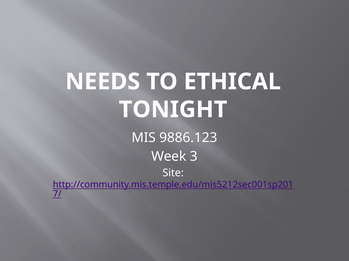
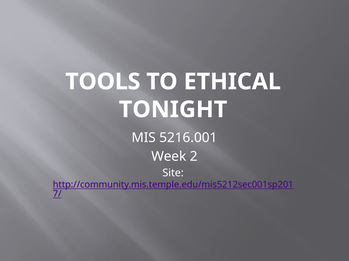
NEEDS: NEEDS -> TOOLS (103, 82)
9886.123: 9886.123 -> 5216.001 (188, 138)
3: 3 -> 2 (194, 157)
